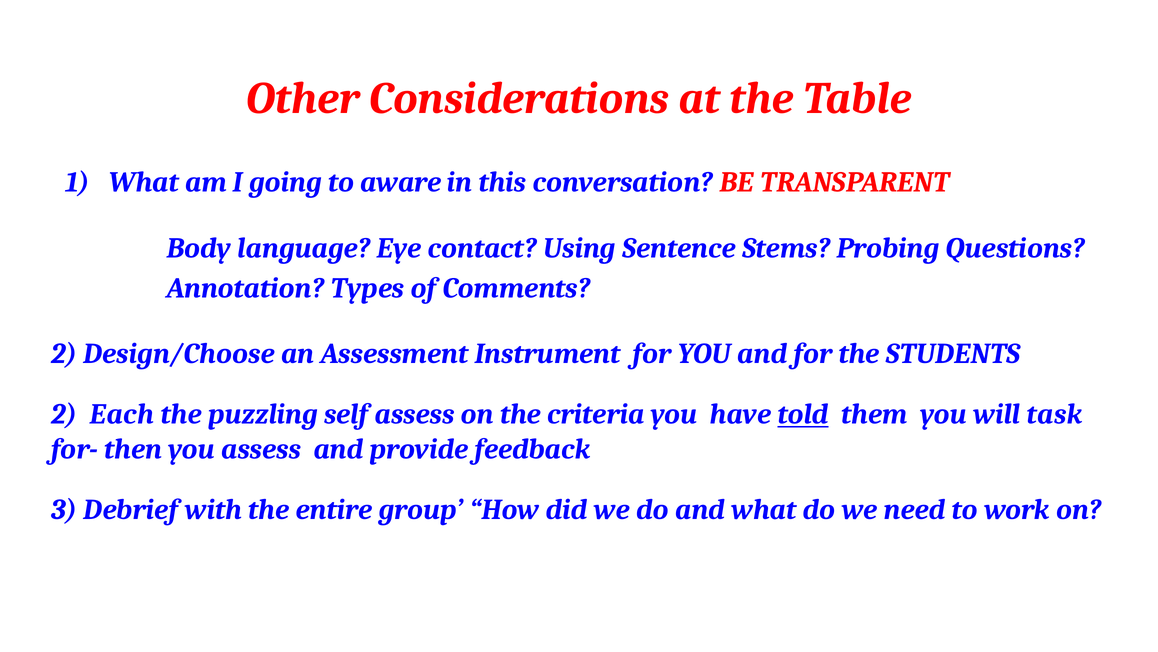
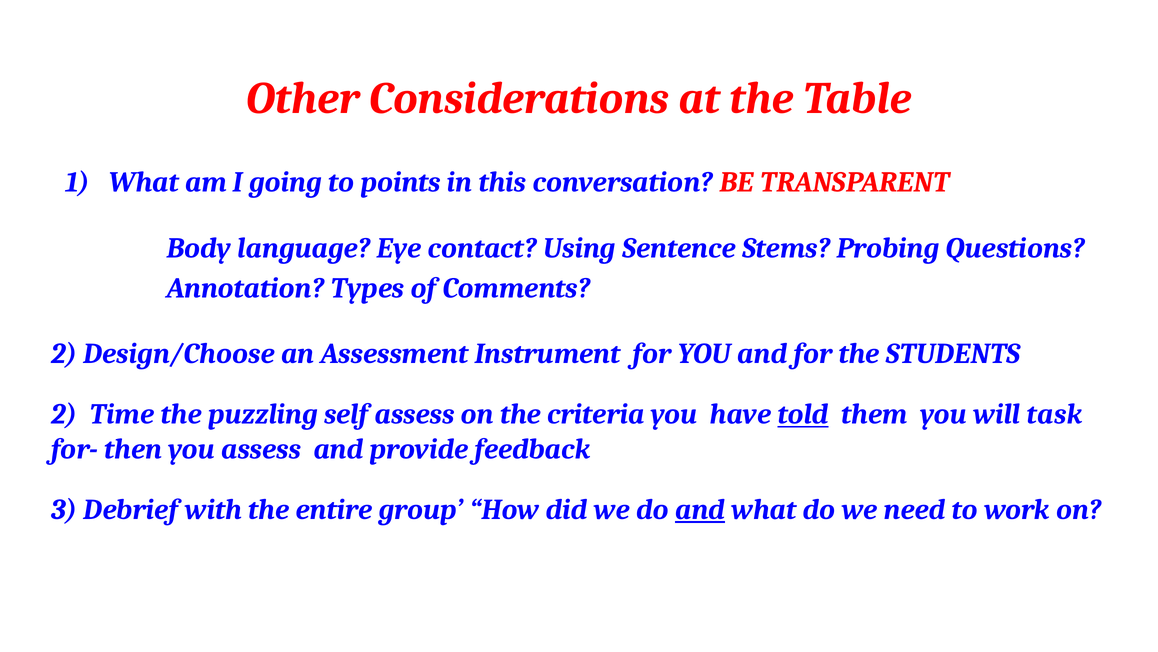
aware: aware -> points (401, 182)
Each: Each -> Time (122, 414)
and underline: none -> present (700, 509)
